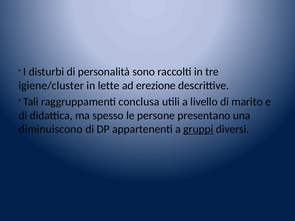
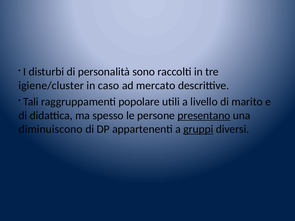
lette: lette -> caso (109, 86)
erezione: erezione -> mercato (156, 86)
conclusa: conclusa -> popolare (139, 102)
presentano underline: none -> present (204, 116)
